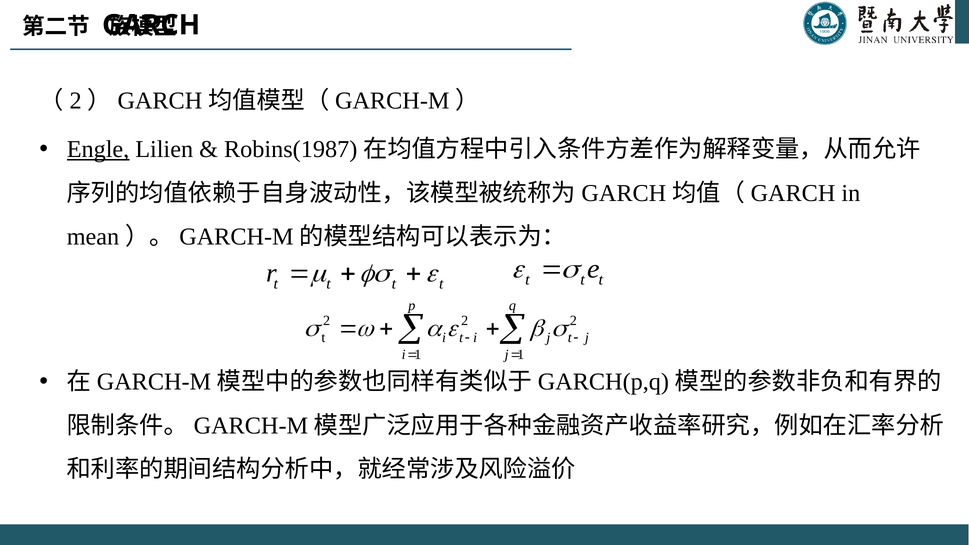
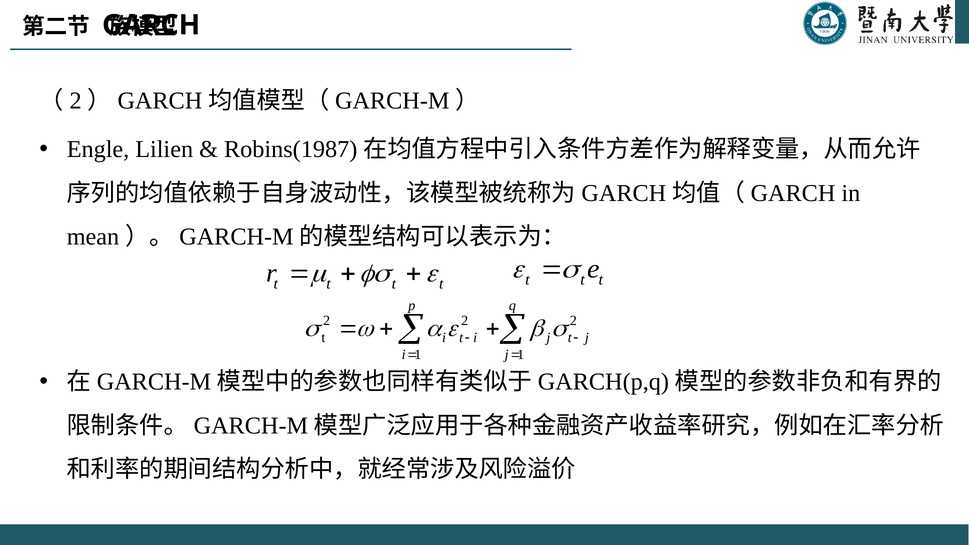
Engle underline: present -> none (98, 149)
